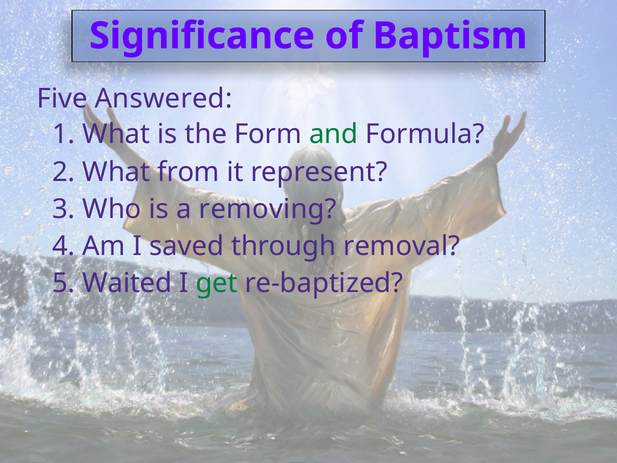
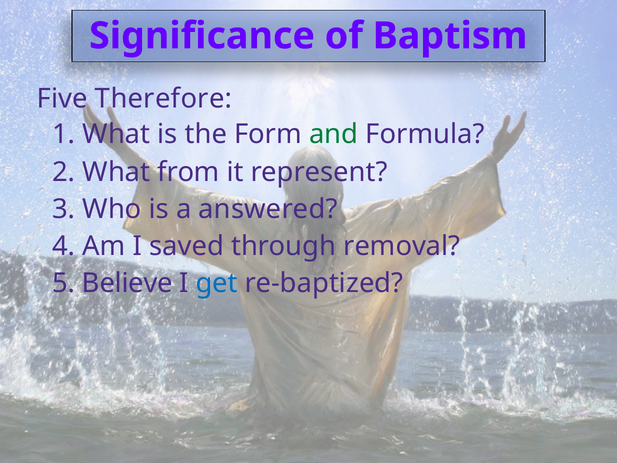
Answered: Answered -> Therefore (164, 99)
removing: removing -> answered (268, 209)
Waited: Waited -> Believe (127, 283)
get colour: green -> blue (217, 283)
